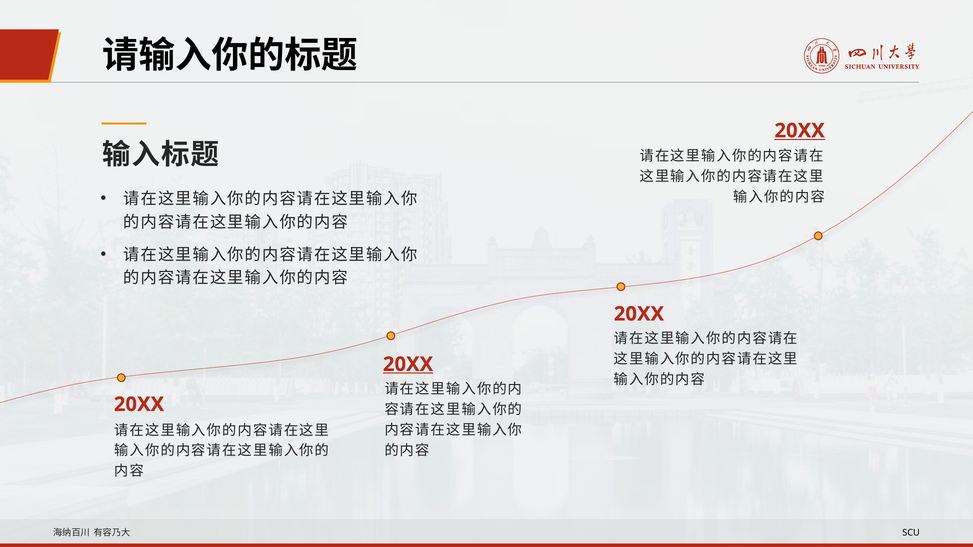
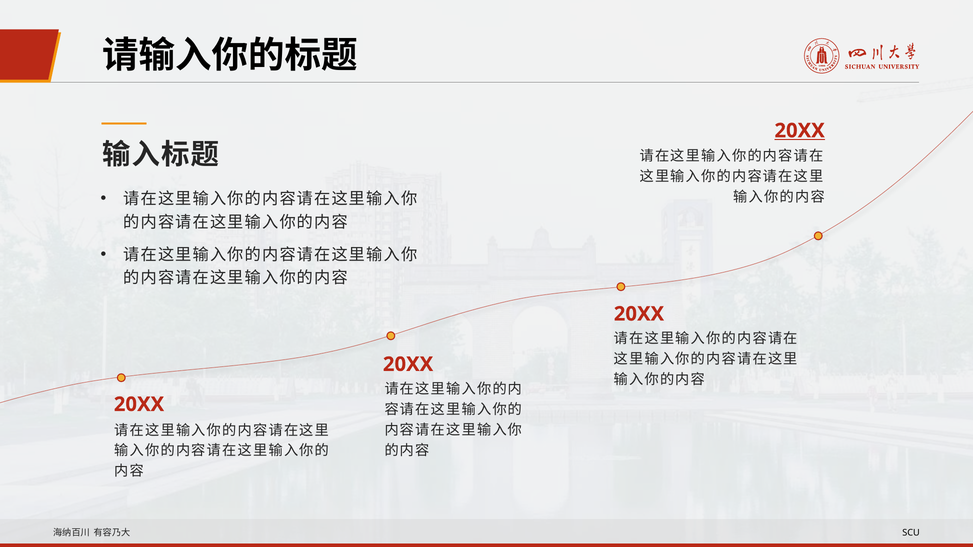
20XX underline: present -> none (408, 364)
